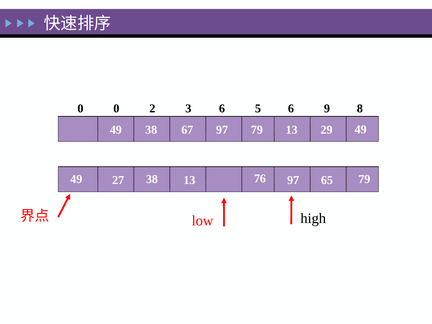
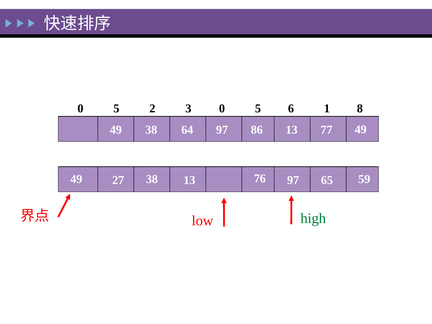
0: 0 -> 5 (116, 108)
3 6: 6 -> 0 (222, 108)
9: 9 -> 1 (327, 108)
67: 67 -> 64 (187, 130)
97 79: 79 -> 86 (257, 130)
29: 29 -> 77 (327, 130)
27 79: 79 -> 59 (364, 179)
high colour: black -> green (313, 218)
